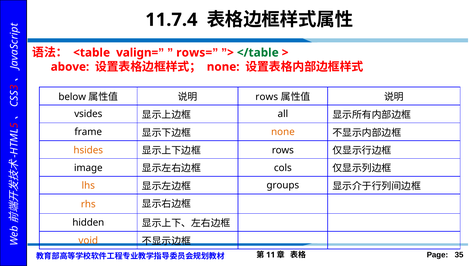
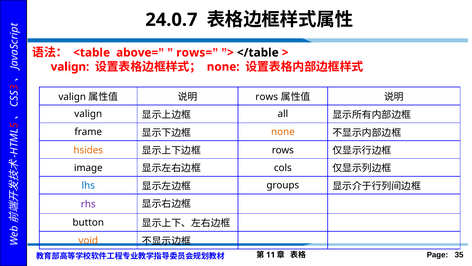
11.7.4: 11.7.4 -> 24.0.7 (171, 20)
valign=: valign= -> above= (137, 53)
</table colour: green -> black (258, 53)
above: above -> valign (70, 67)
below: below -> valign (72, 97)
vsides: vsides -> valign (88, 114)
lhs colour: orange -> blue (88, 185)
rhs colour: orange -> purple (88, 204)
hidden: hidden -> button (88, 222)
